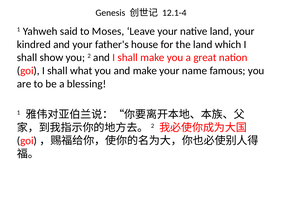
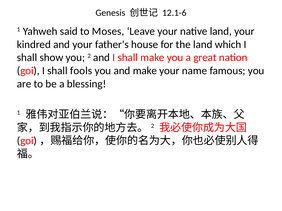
12.1-4: 12.1-4 -> 12.1-6 (174, 13)
what: what -> fools (81, 71)
